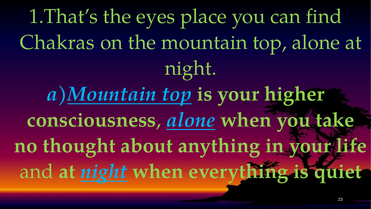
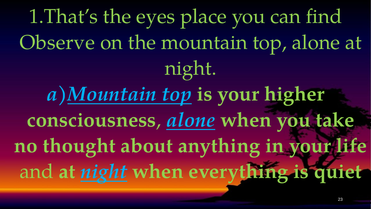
Chakras: Chakras -> Observe (57, 42)
